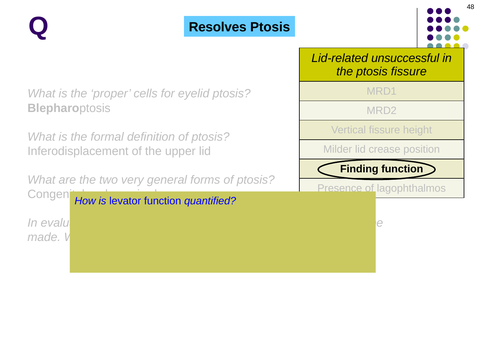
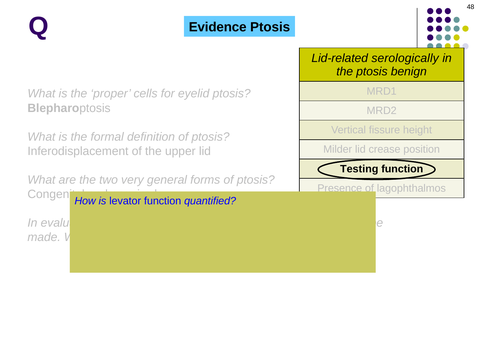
Resolves: Resolves -> Evidence (218, 27)
unsuccessful: unsuccessful -> serologically (405, 58)
ptosis fissure: fissure -> benign (409, 72)
Finding: Finding -> Testing (359, 169)
